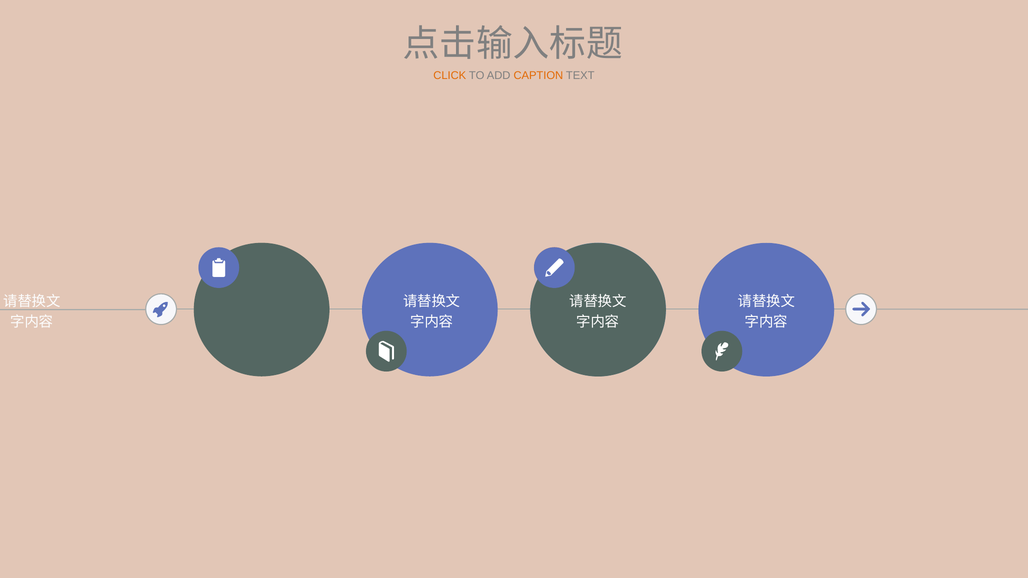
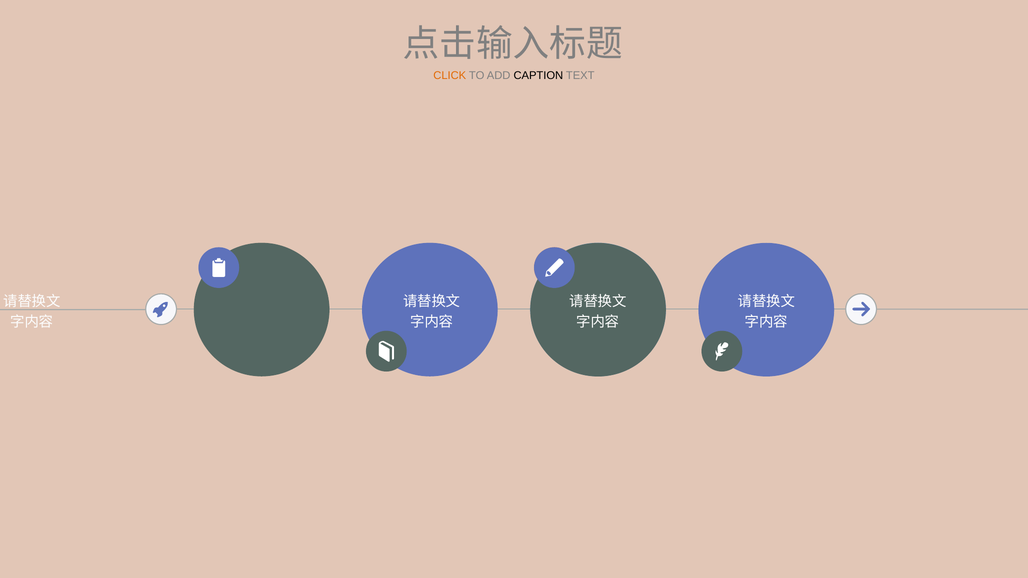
CAPTION colour: orange -> black (538, 76)
